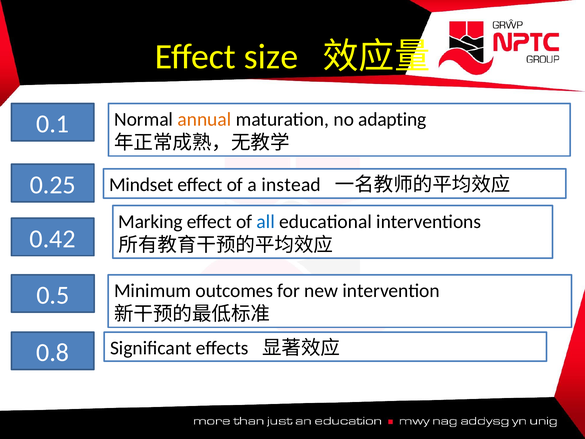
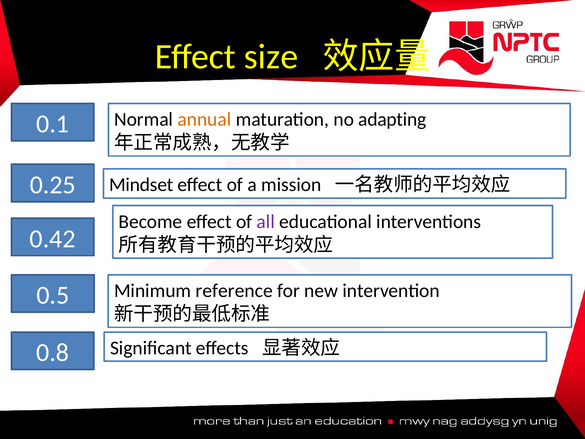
instead: instead -> mission (291, 185)
Marking: Marking -> Become (150, 221)
all colour: blue -> purple (266, 221)
outcomes: outcomes -> reference (234, 291)
